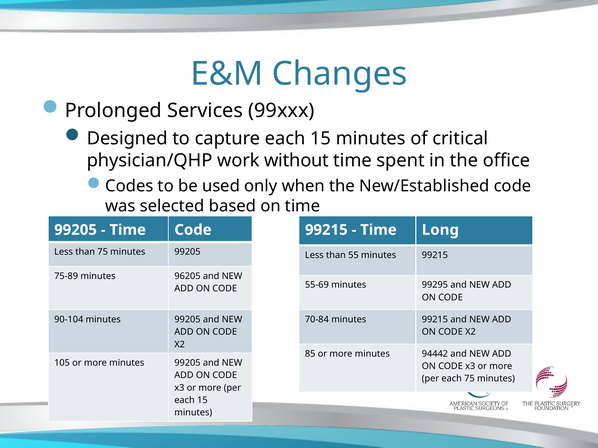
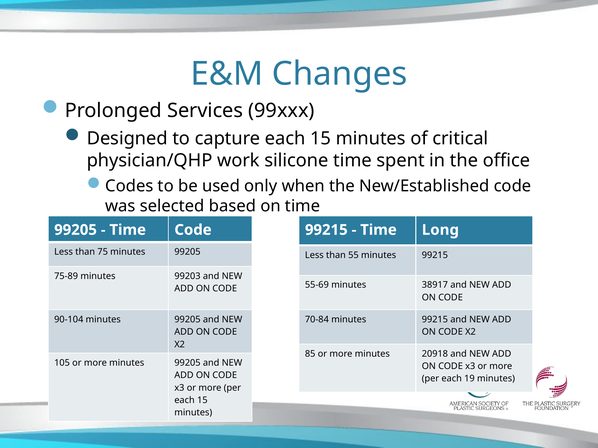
without: without -> silicone (296, 161)
96205: 96205 -> 99203 (187, 276)
99295: 99295 -> 38917 (435, 285)
94442: 94442 -> 20918 (435, 354)
each 75: 75 -> 19 (469, 379)
